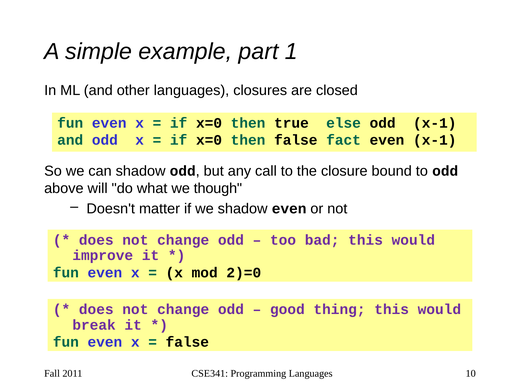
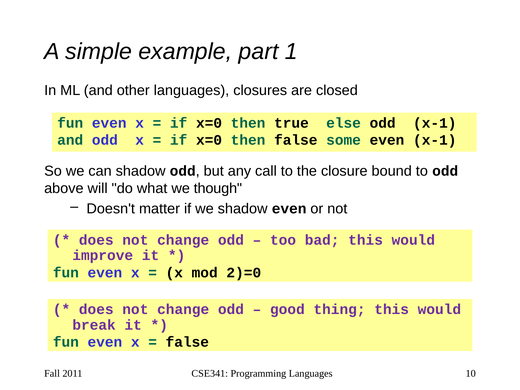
fact: fact -> some (344, 140)
